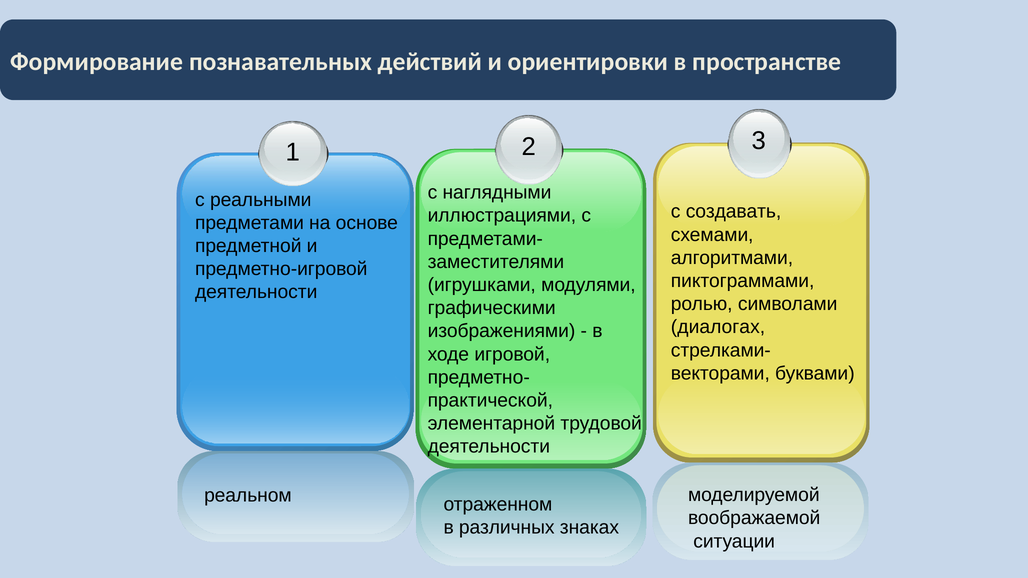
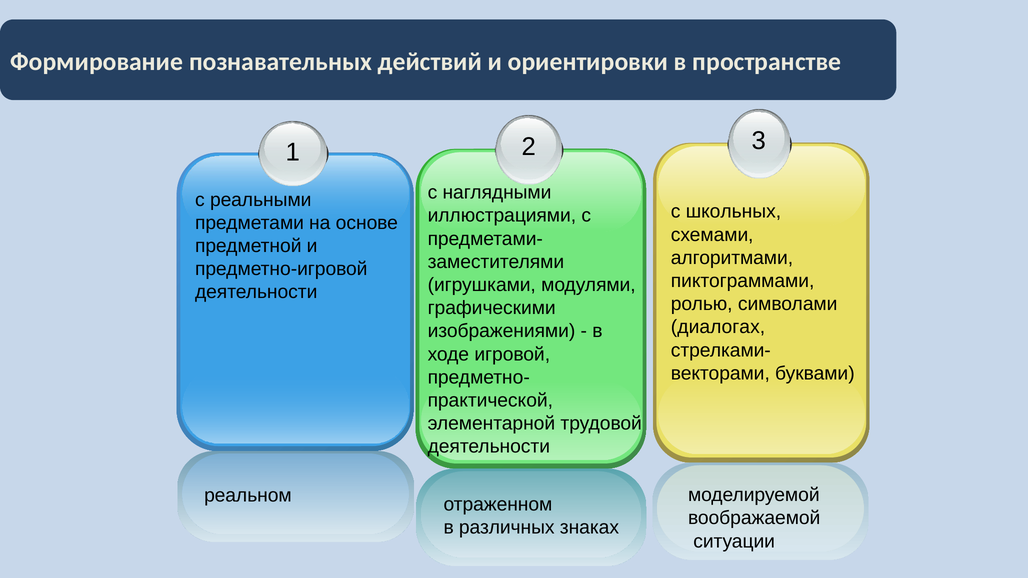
создавать: создавать -> школьных (733, 212)
